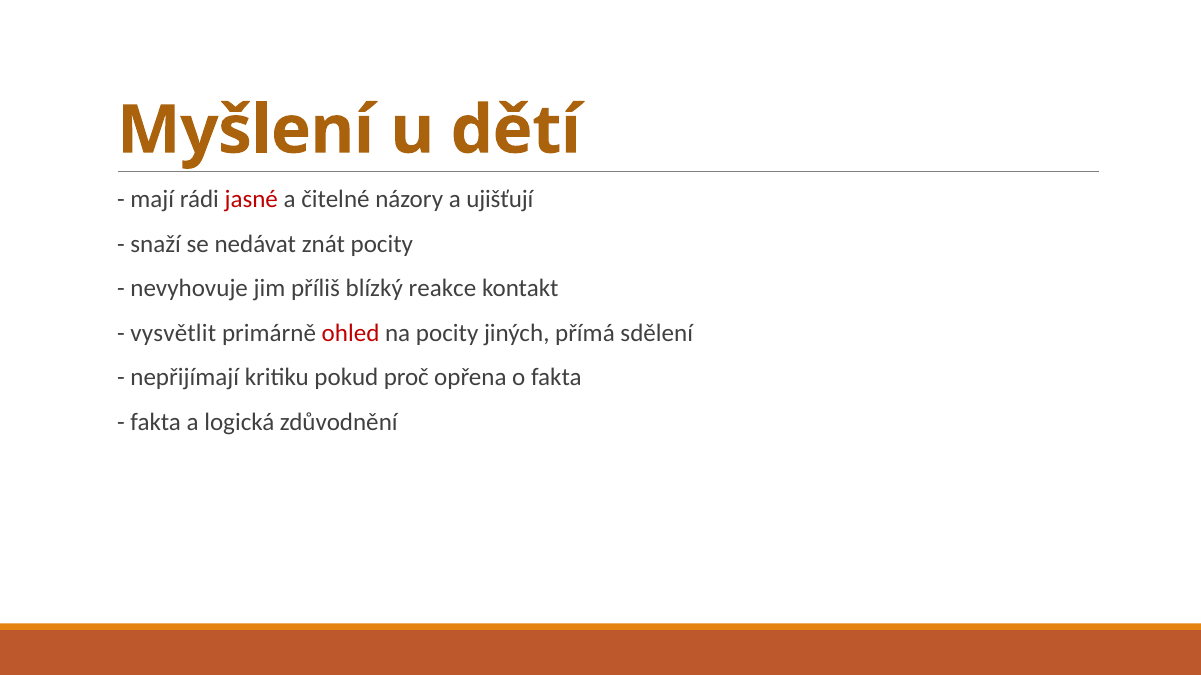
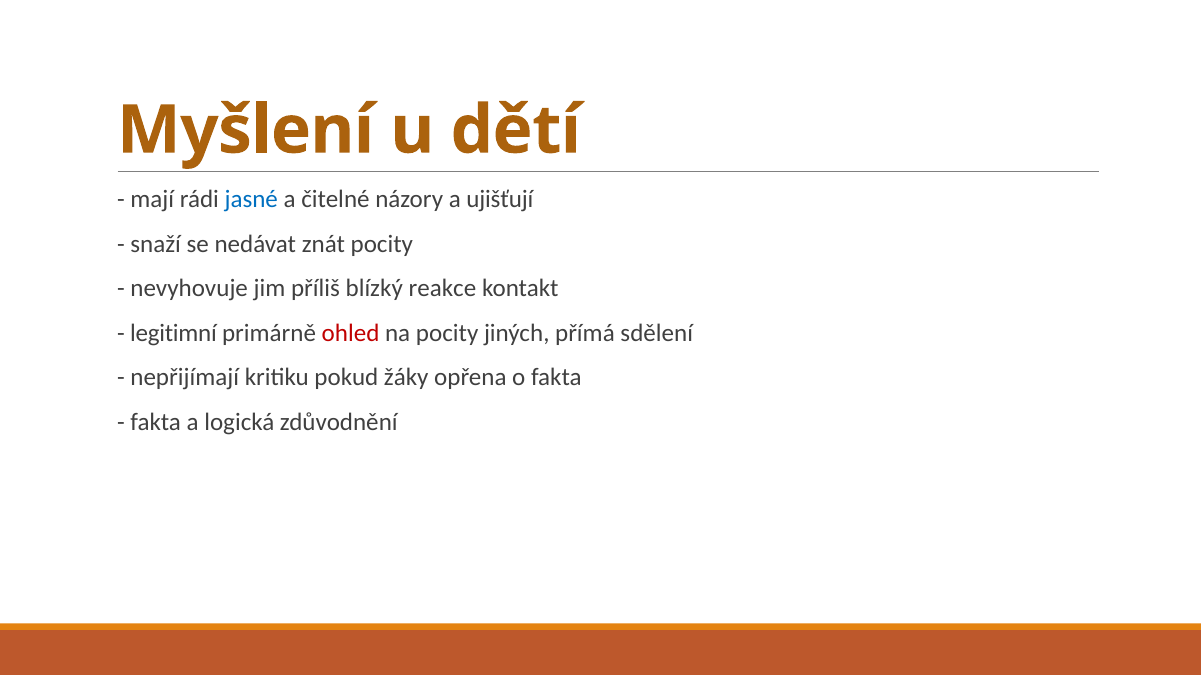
jasné colour: red -> blue (251, 200)
vysvětlit: vysvětlit -> legitimní (173, 333)
proč: proč -> žáky (406, 378)
